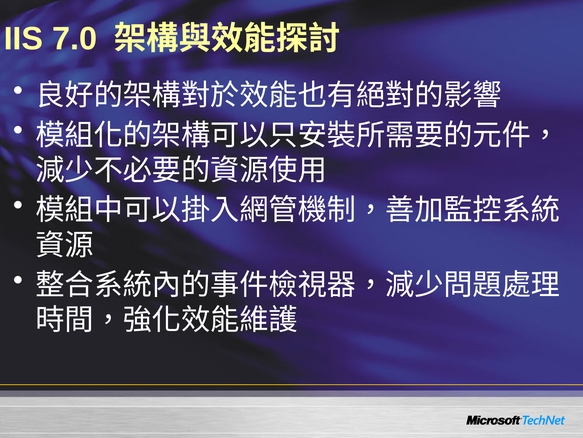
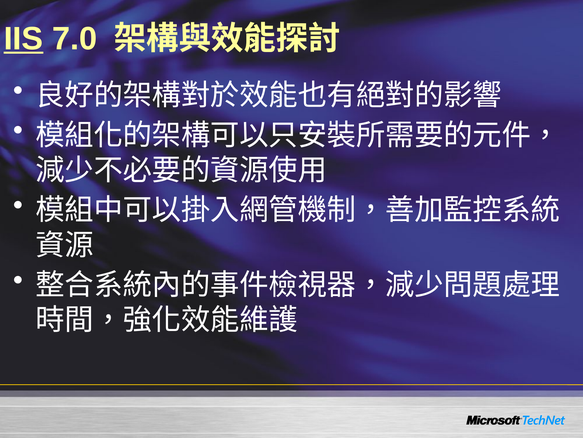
IIS underline: none -> present (23, 39)
